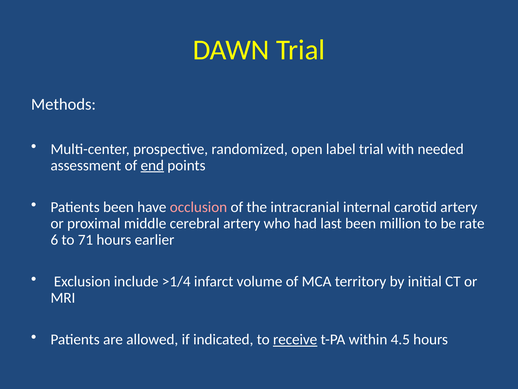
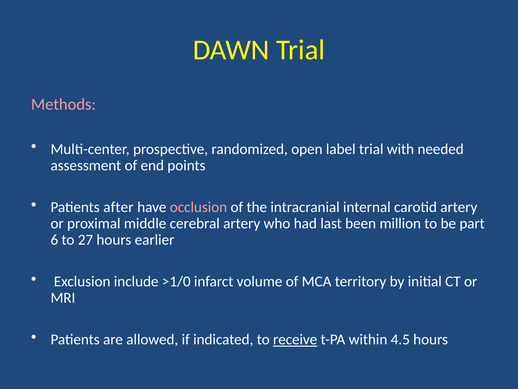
Methods colour: white -> pink (63, 104)
end underline: present -> none (152, 165)
Patients been: been -> after (118, 207)
rate: rate -> part (472, 223)
71: 71 -> 27 (85, 239)
>1/4: >1/4 -> >1/0 (176, 281)
